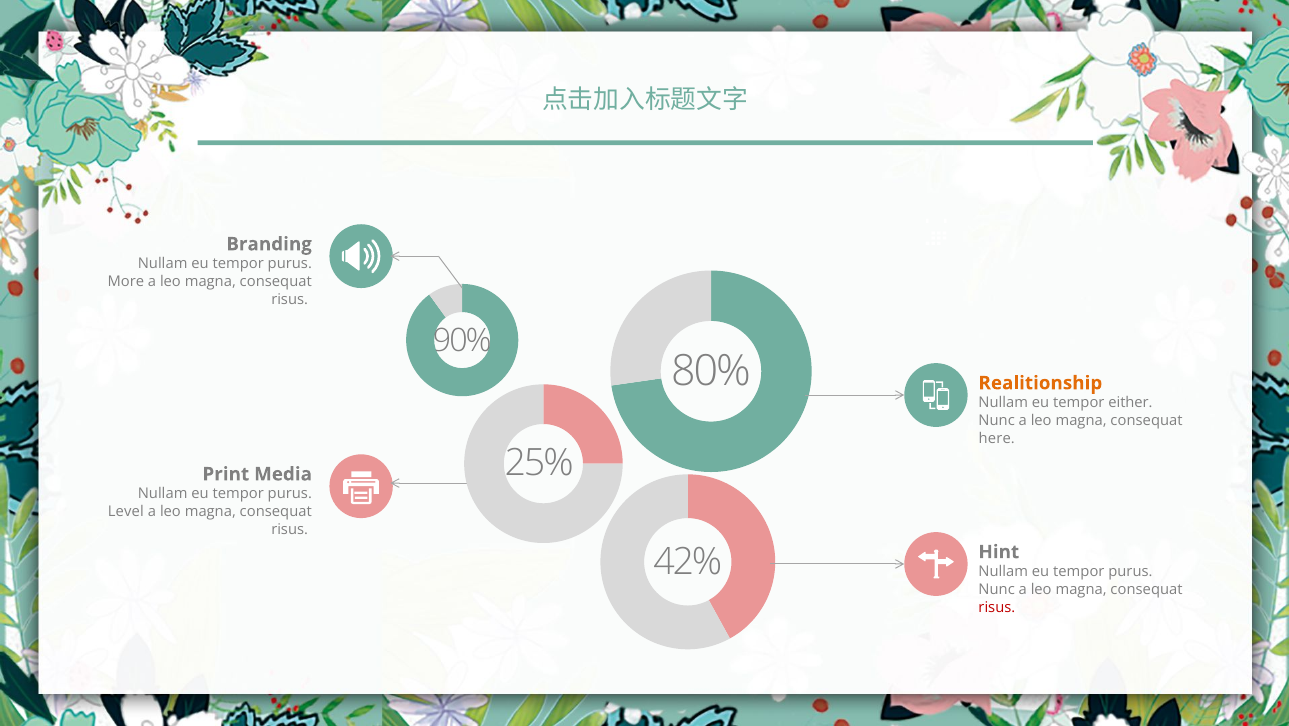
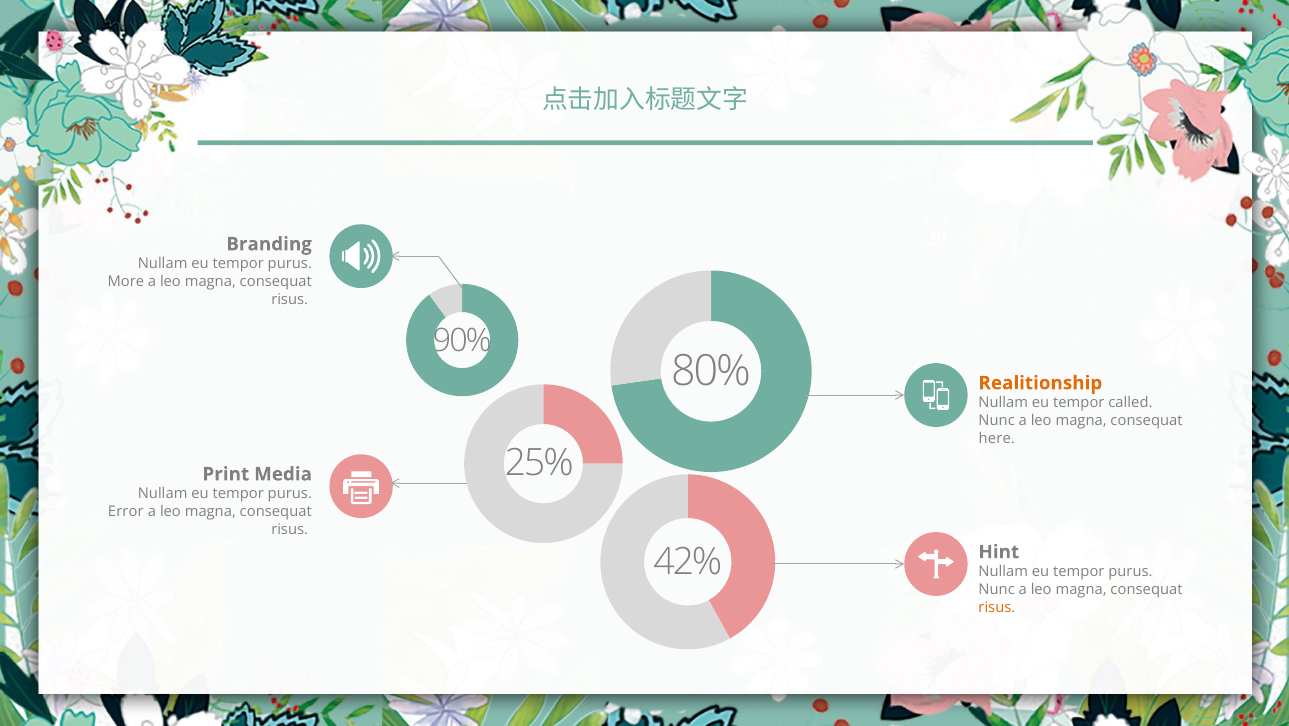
either: either -> called (1130, 403)
Level: Level -> Error (126, 511)
risus colour: red -> orange (997, 607)
